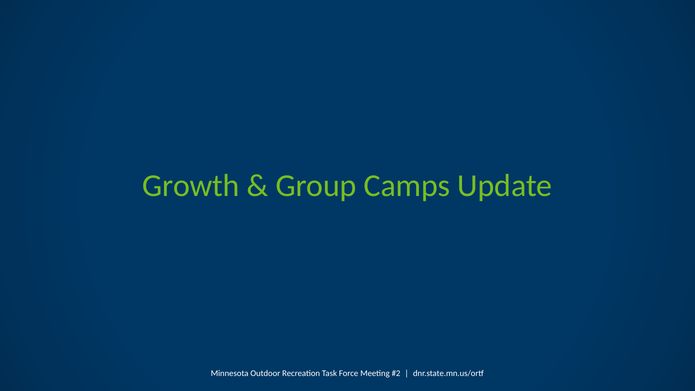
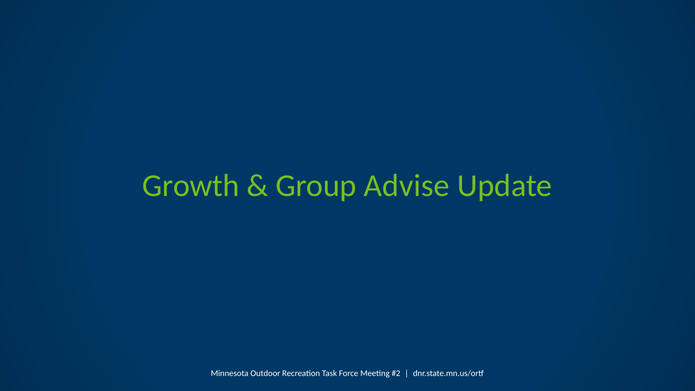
Camps: Camps -> Advise (407, 186)
